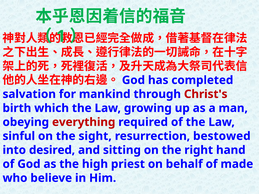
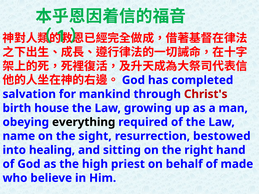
which: which -> house (52, 108)
everything colour: red -> black (84, 122)
sinful: sinful -> name (19, 136)
desired: desired -> healing (52, 150)
